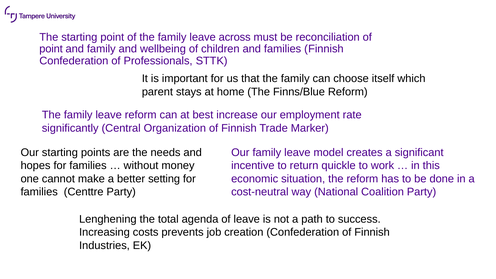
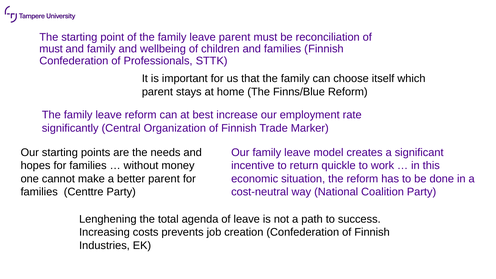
leave across: across -> parent (235, 37)
point: point -> must (51, 49)
better setting: setting -> parent (164, 179)
